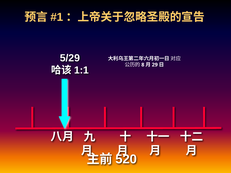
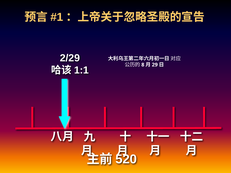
5/29: 5/29 -> 2/29 (70, 58)
